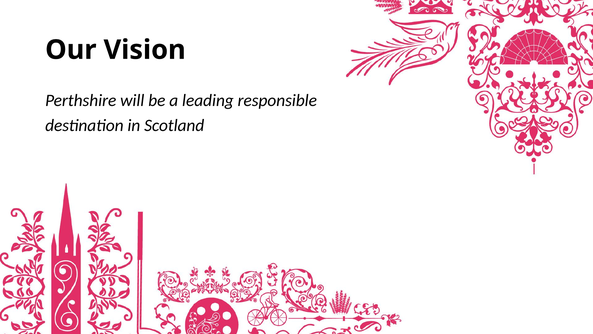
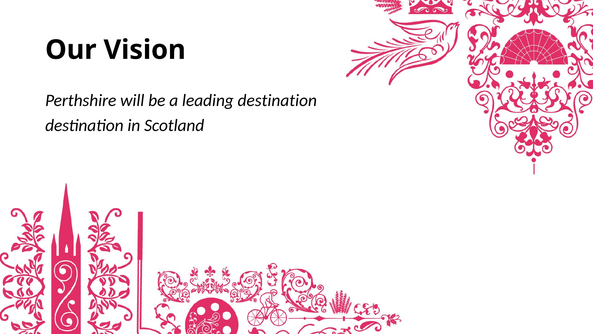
leading responsible: responsible -> destination (277, 100)
